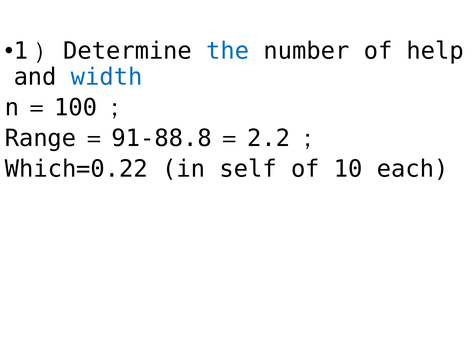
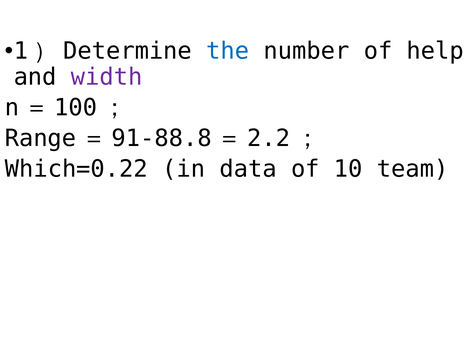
width colour: blue -> purple (107, 77)
self: self -> data (248, 169)
each: each -> team (413, 169)
